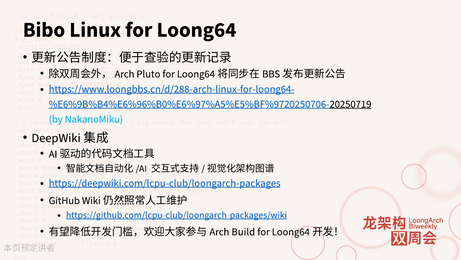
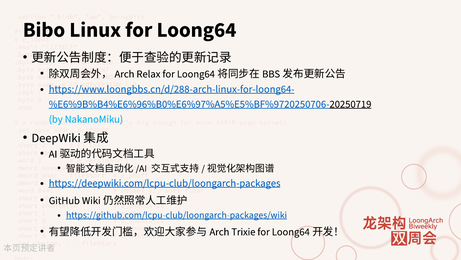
Pluto: Pluto -> Relax (148, 74)
Build: Build -> Trixie (243, 231)
